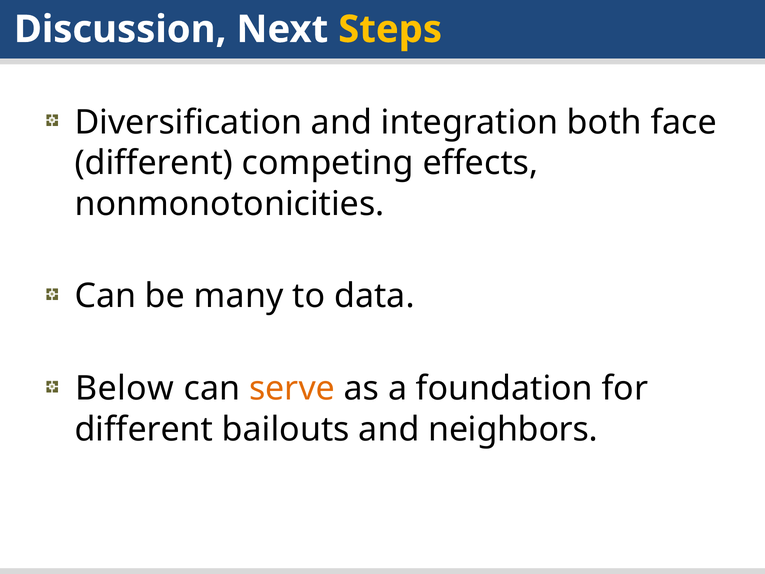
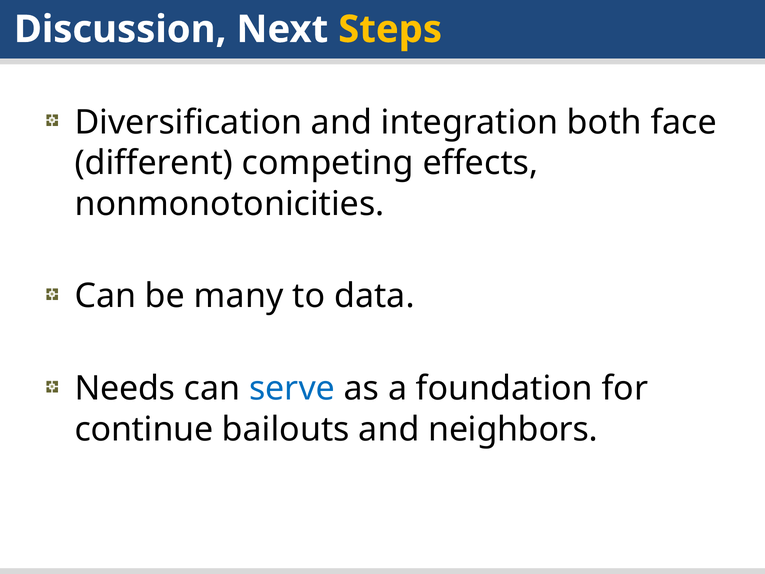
Below: Below -> Needs (125, 388)
serve colour: orange -> blue (292, 388)
different: different -> continue (144, 429)
